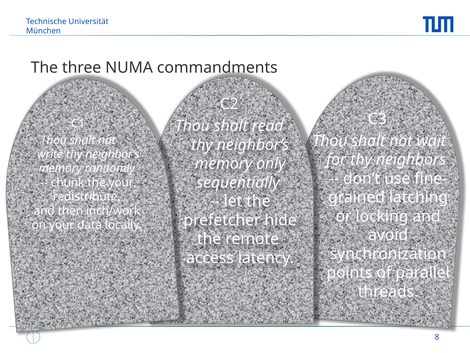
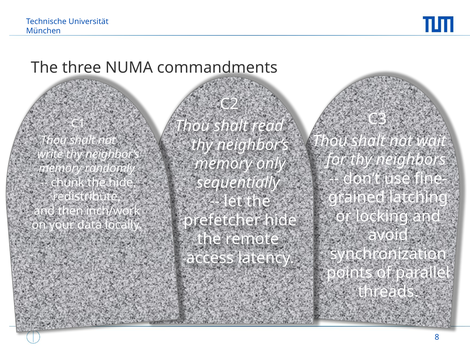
the your: your -> hide (123, 182)
